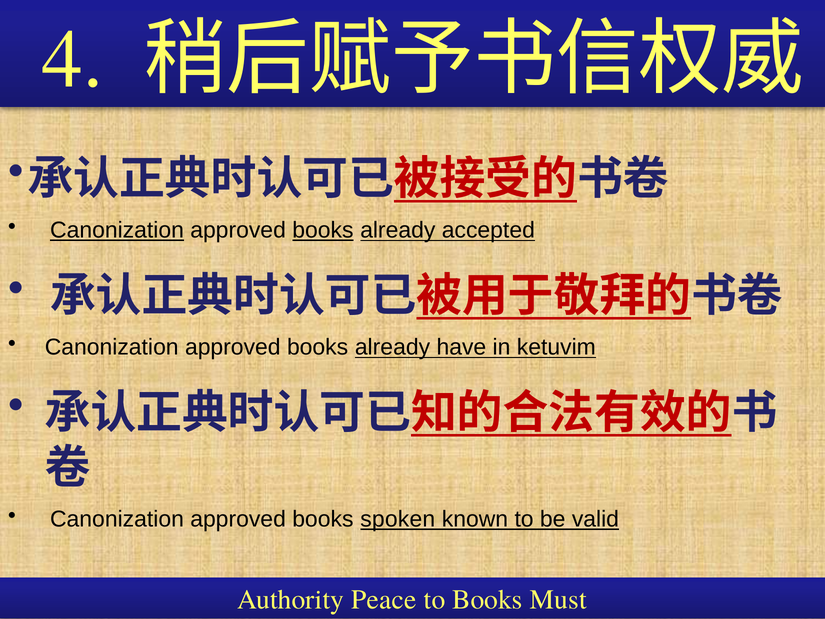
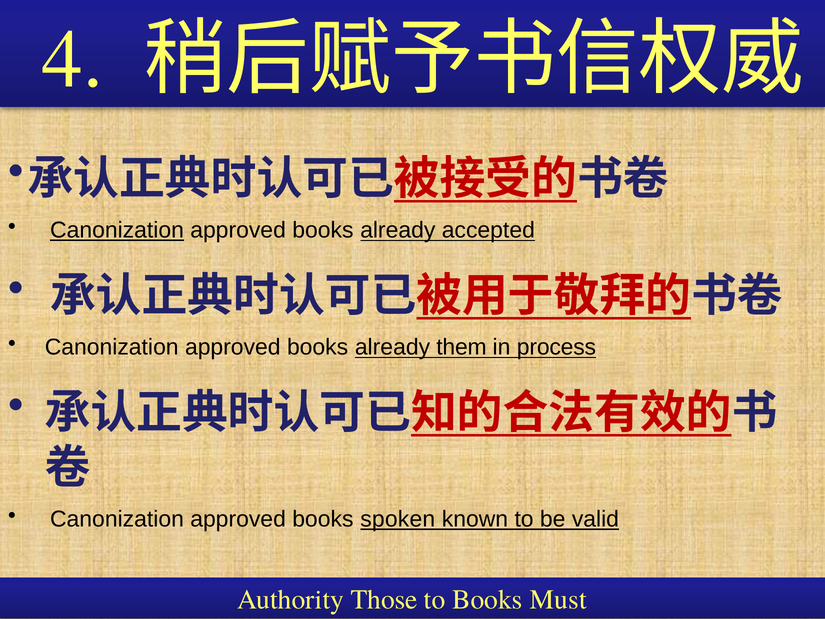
books underline: present -> none (323, 230)
have: have -> them (461, 347)
ketuvim: ketuvim -> process (556, 347)
Peace: Peace -> Those (384, 600)
